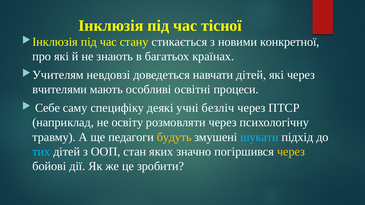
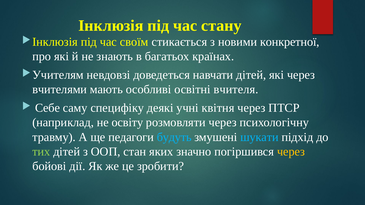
тісної: тісної -> стану (221, 26)
стану: стану -> своїм (134, 42)
процеси: процеси -> вчителя (236, 90)
безліч: безліч -> квітня (218, 108)
будуть colour: yellow -> light blue (174, 137)
тих colour: light blue -> light green (41, 152)
